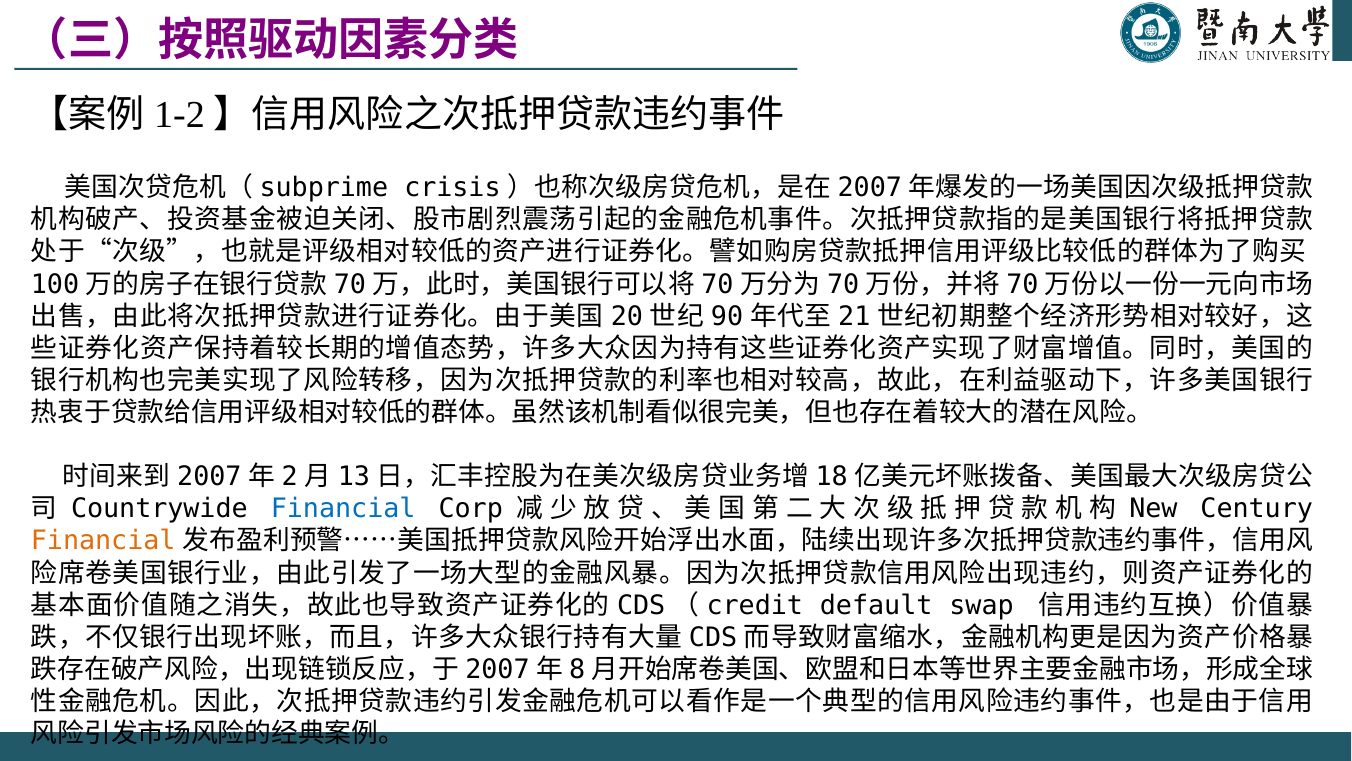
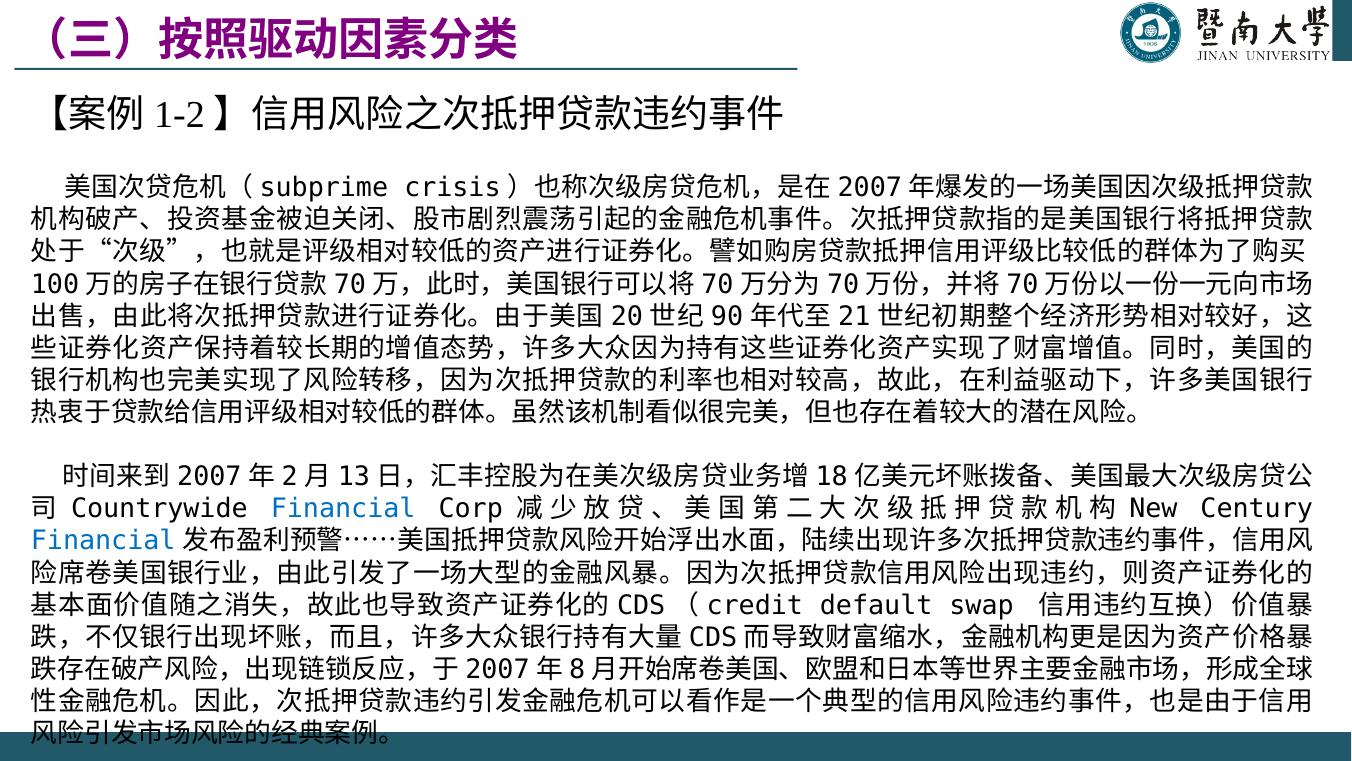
Financial colour: orange -> blue (103, 541)
